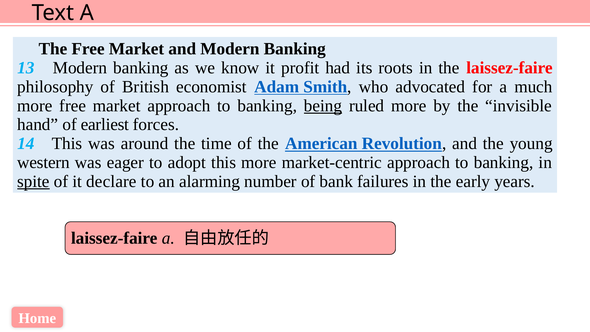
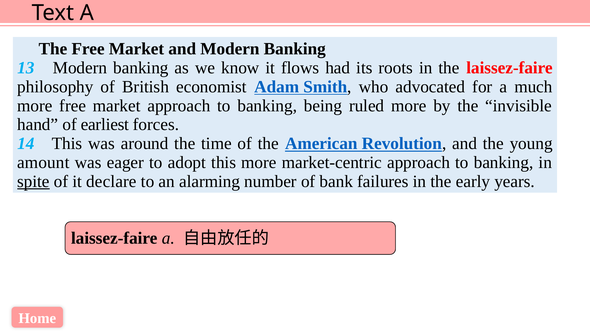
profit: profit -> flows (300, 68)
being underline: present -> none (323, 106)
western: western -> amount (43, 162)
